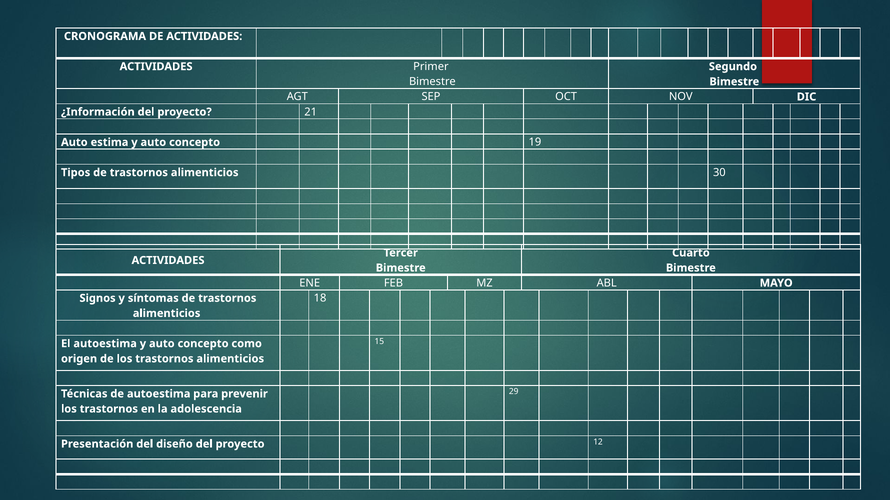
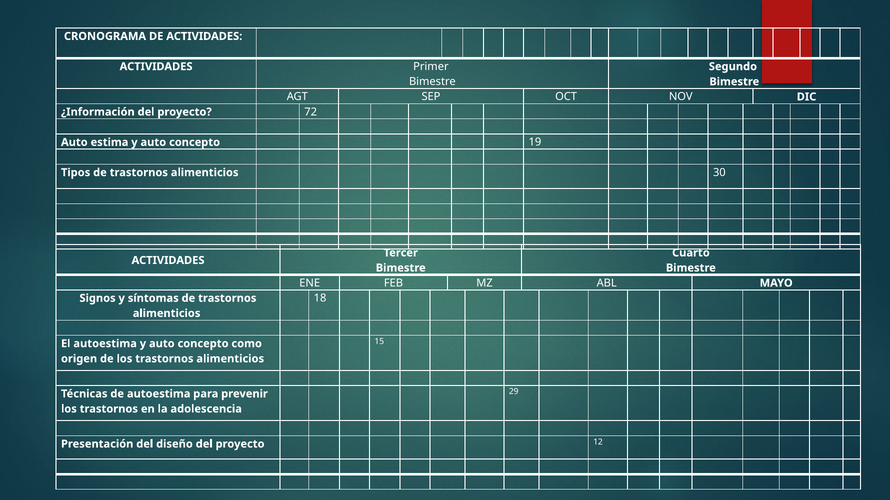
21: 21 -> 72 (311, 112)
